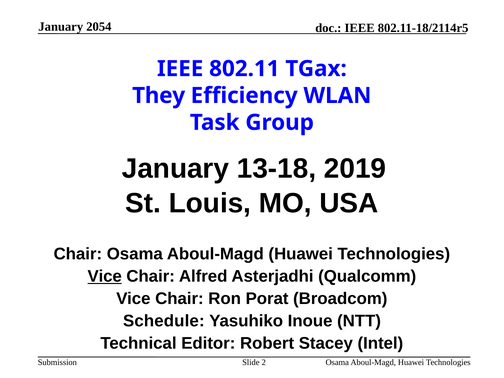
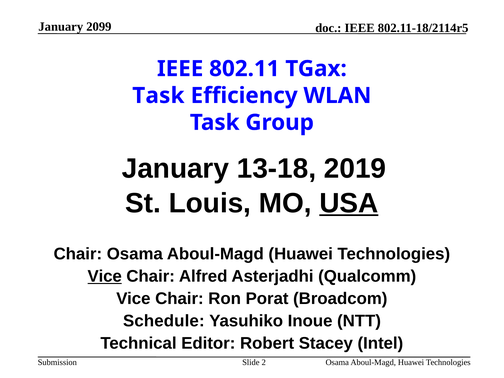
2054: 2054 -> 2099 (99, 27)
They: They -> Task (158, 96)
USA underline: none -> present (349, 203)
